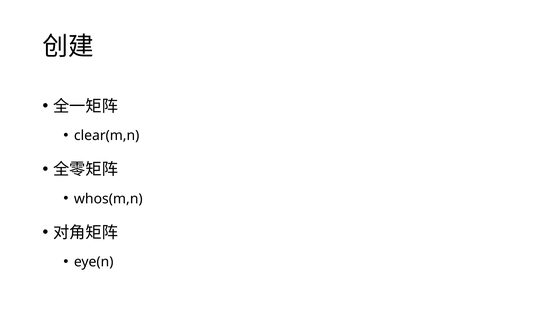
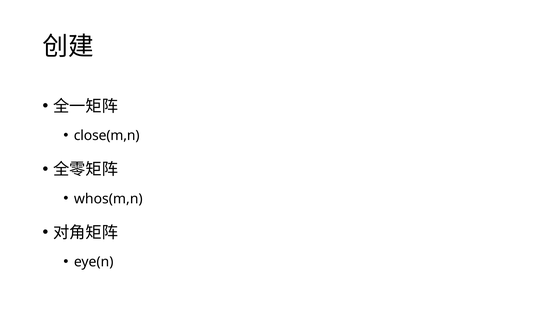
clear(m,n: clear(m,n -> close(m,n (107, 136)
